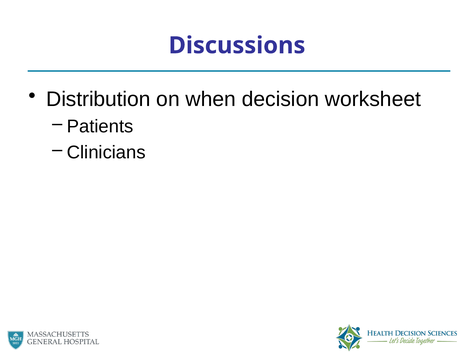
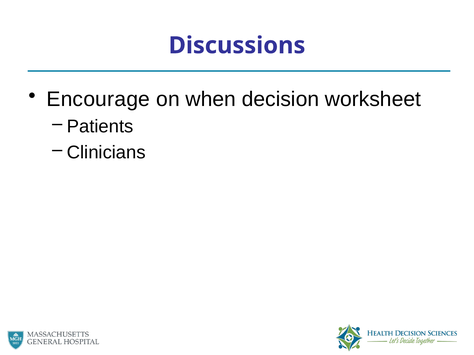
Distribution: Distribution -> Encourage (98, 99)
